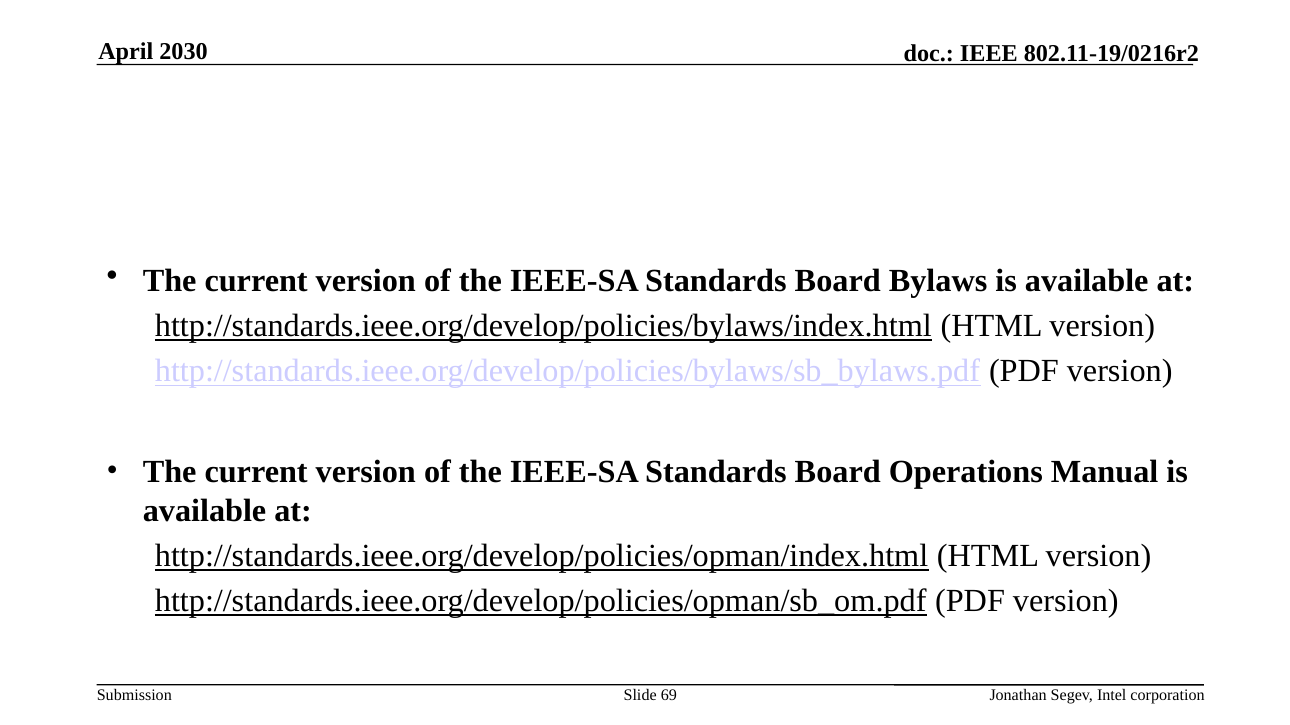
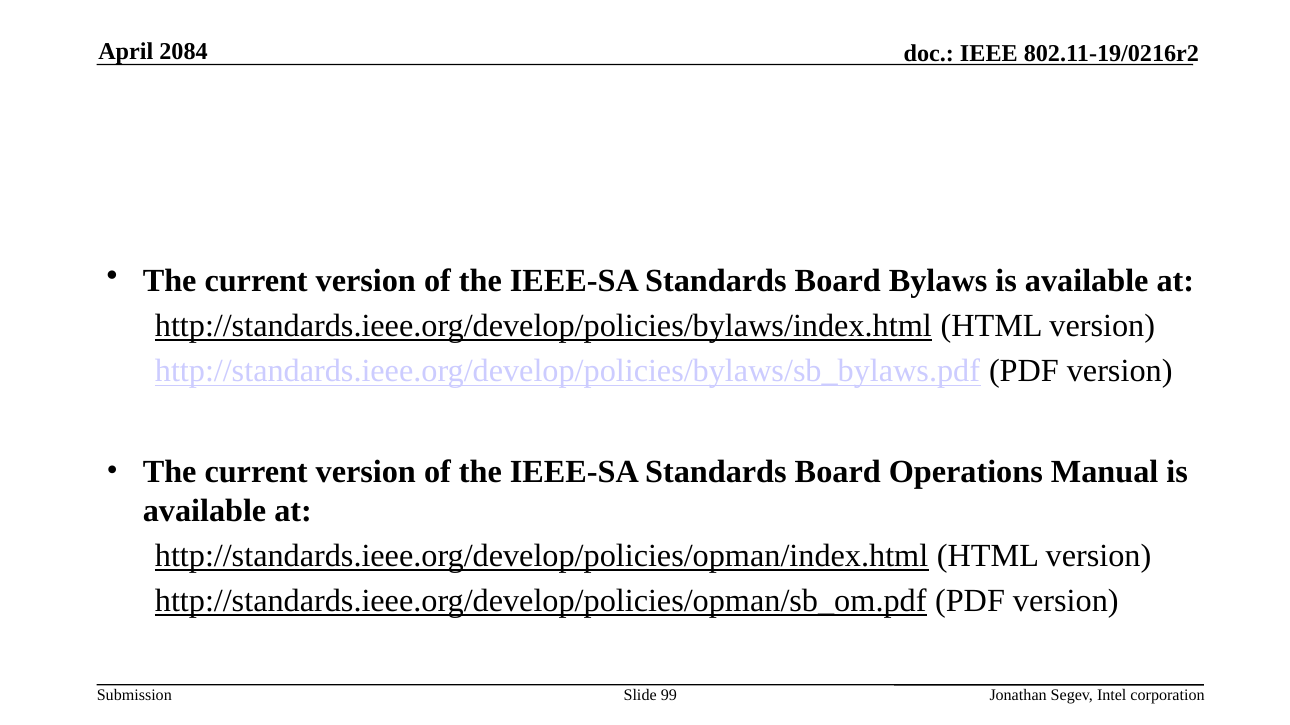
2030: 2030 -> 2084 (184, 51)
69: 69 -> 99 (669, 696)
